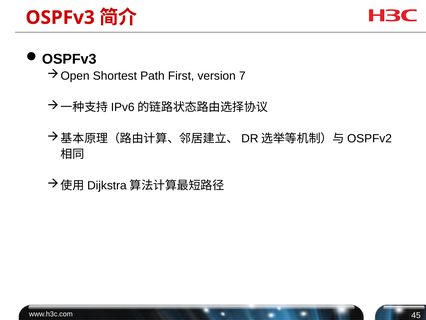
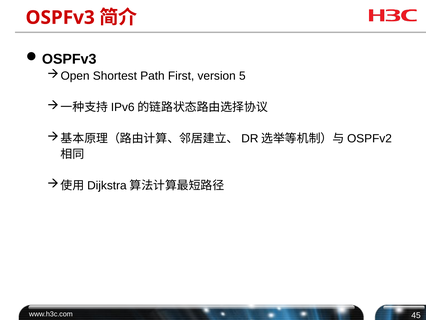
7: 7 -> 5 (242, 76)
